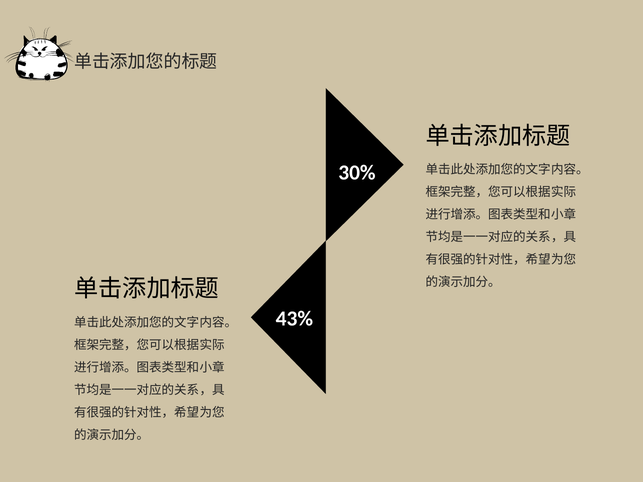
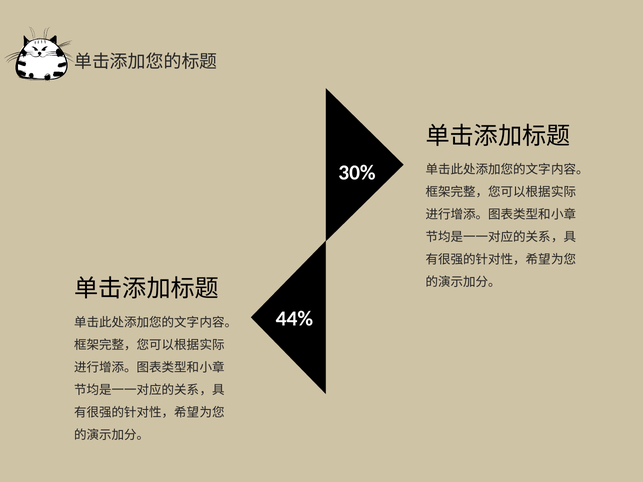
43%: 43% -> 44% (294, 319)
